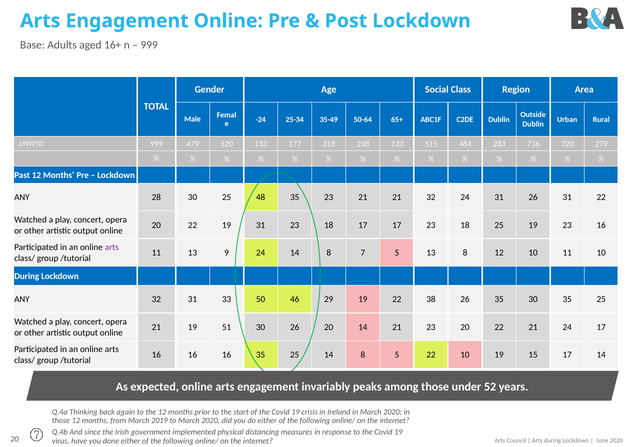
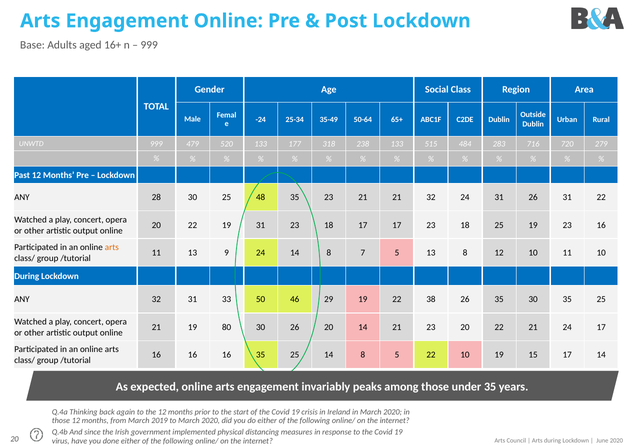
arts colour: purple -> orange (112, 247)
51: 51 -> 80 (227, 327)
under 52: 52 -> 35 (490, 387)
